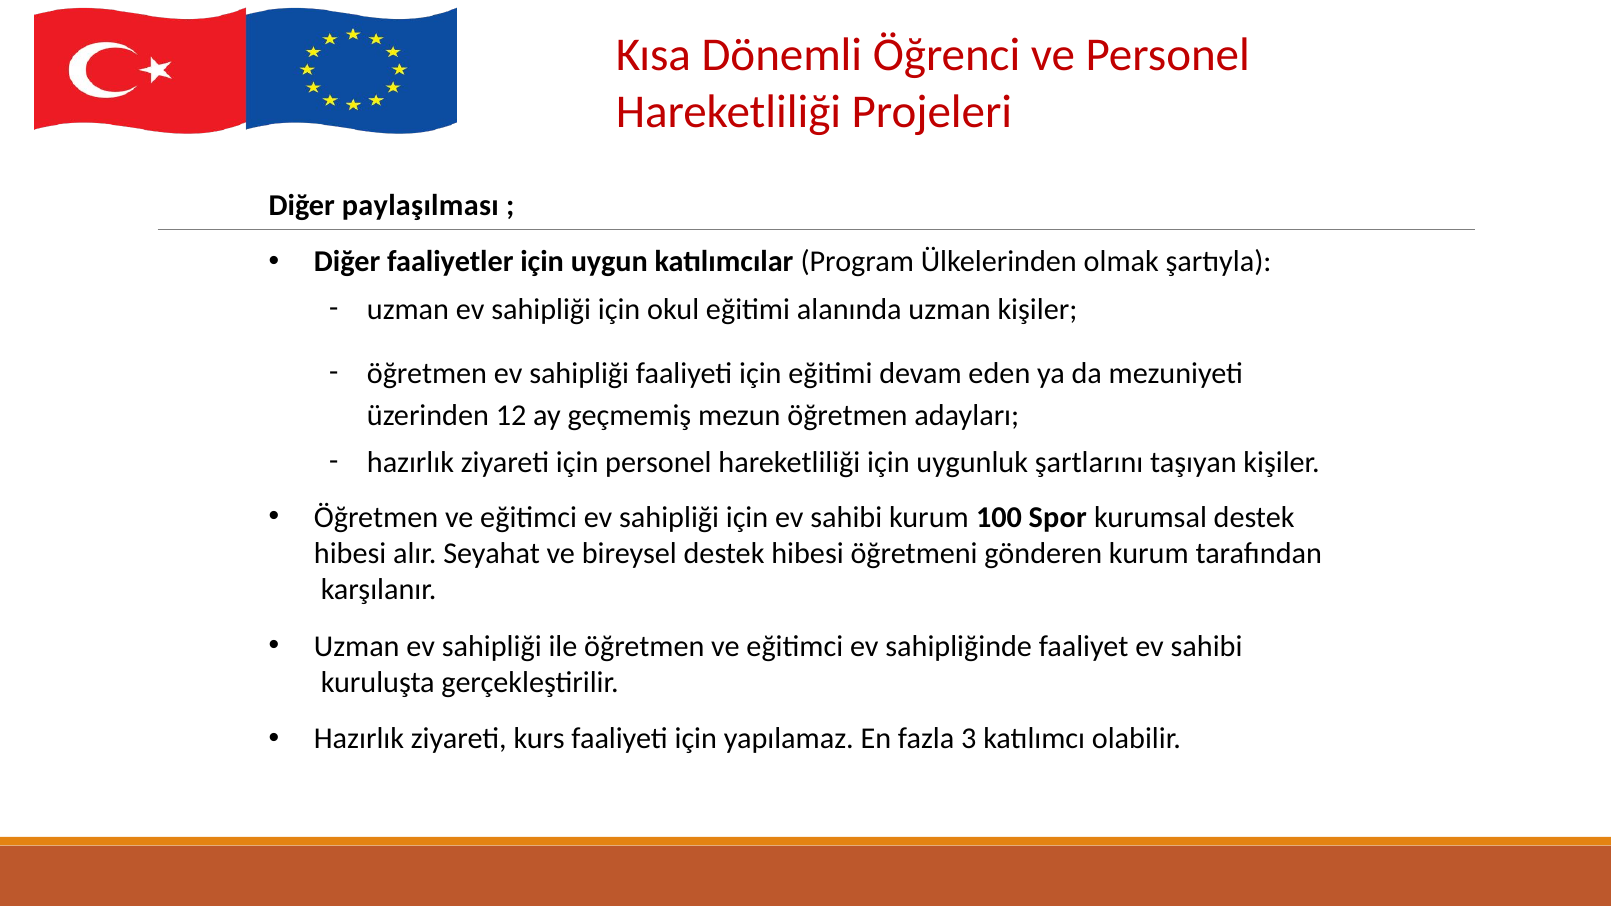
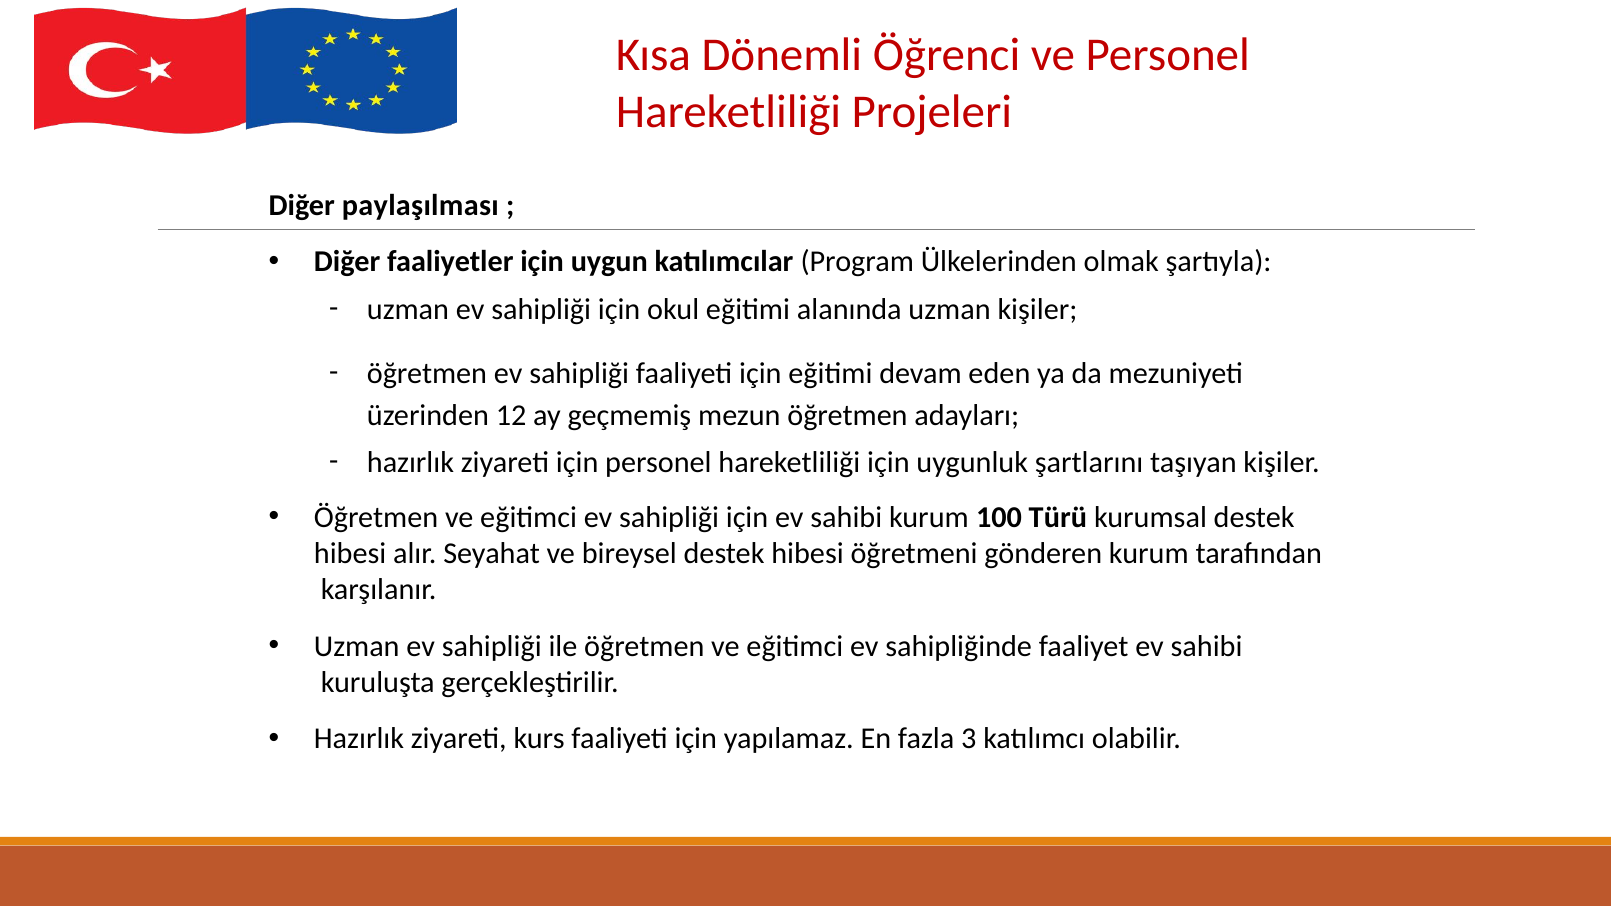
Spor: Spor -> Türü (1058, 517)
